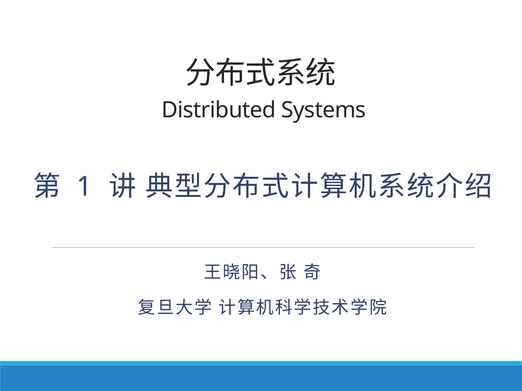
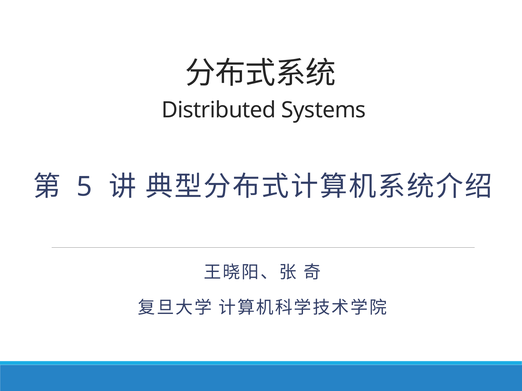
1: 1 -> 5 (84, 187)
